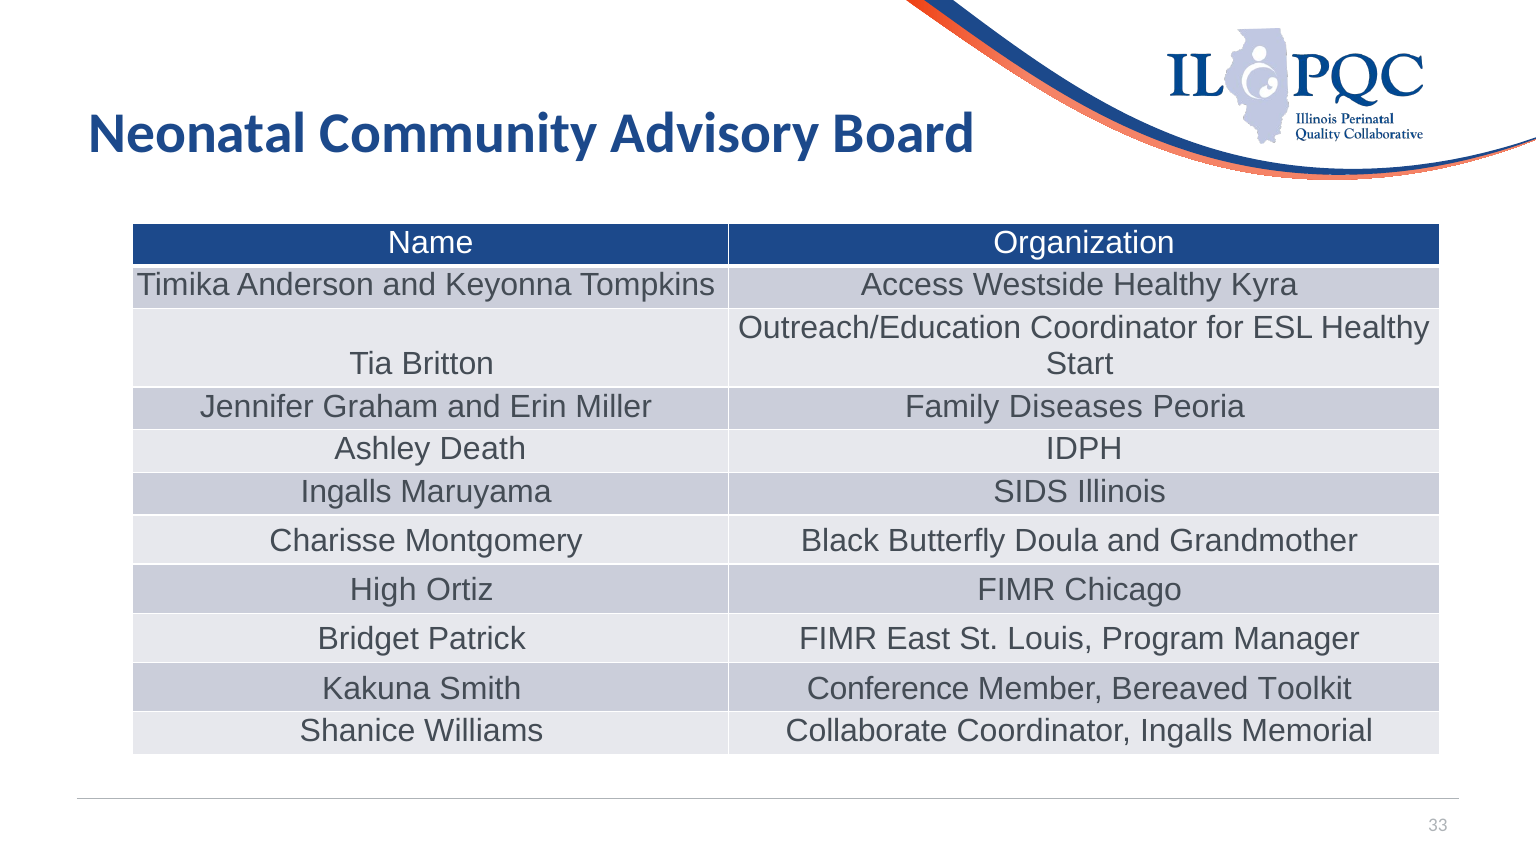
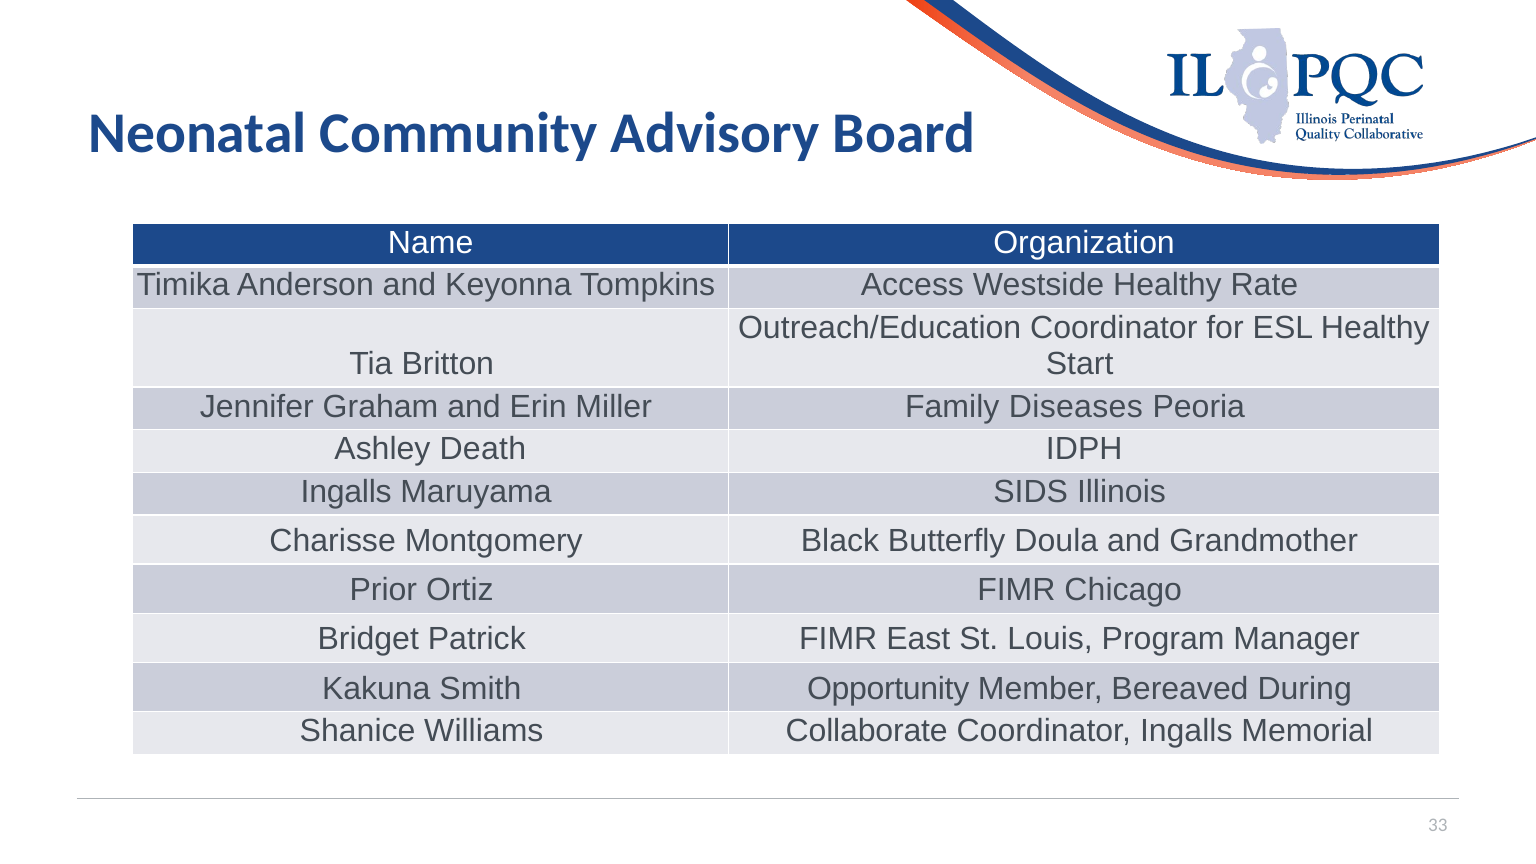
Kyra: Kyra -> Rate (1264, 285)
High: High -> Prior (383, 590)
Conference: Conference -> Opportunity (888, 688)
Toolkit: Toolkit -> During (1305, 688)
